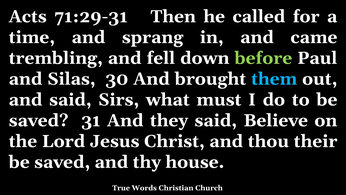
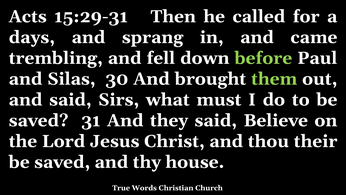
71:29-31: 71:29-31 -> 15:29-31 (91, 17)
time: time -> days (32, 37)
them colour: light blue -> light green (274, 79)
